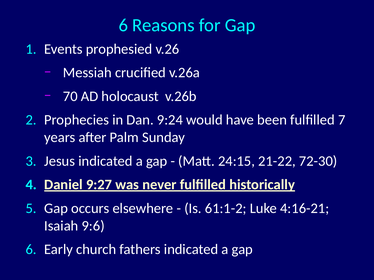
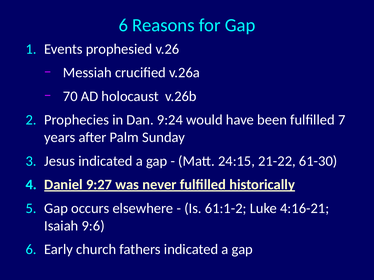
72-30: 72-30 -> 61-30 (318, 161)
